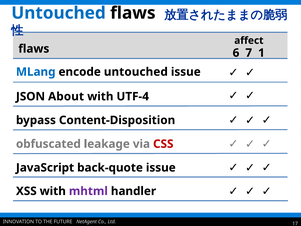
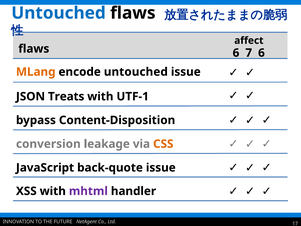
7 1: 1 -> 6 (261, 53)
MLang colour: blue -> orange (36, 72)
About: About -> Treats (66, 96)
UTF-4: UTF-4 -> UTF-1 (133, 96)
obfuscated: obfuscated -> conversion (48, 144)
CSS colour: red -> orange (163, 144)
